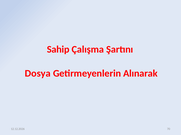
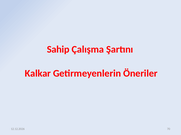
Dosya: Dosya -> Kalkar (38, 74)
Alınarak: Alınarak -> Öneriler (140, 74)
